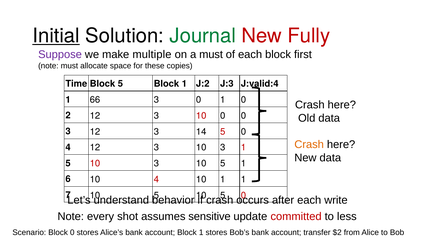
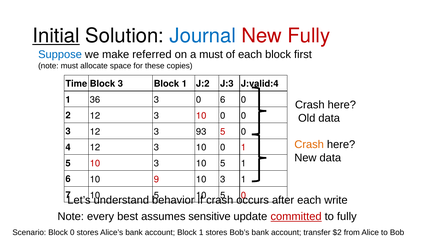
Journal colour: green -> blue (203, 36)
Suppose colour: purple -> blue (60, 54)
multiple: multiple -> referred (152, 54)
Block 5: 5 -> 3 (120, 84)
66: 66 -> 36 (95, 100)
0 1: 1 -> 6 (223, 100)
14: 14 -> 93 (201, 131)
3: 3 -> 0 (223, 147)
10 4: 4 -> 9 (156, 179)
1: 1 -> 3 (223, 179)
shot: shot -> best (128, 216)
committed underline: none -> present (296, 216)
to less: less -> fully (347, 216)
